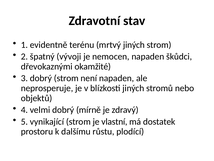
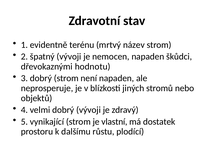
mrtvý jiných: jiných -> název (134, 45)
okamžité: okamžité -> hodnotu (93, 66)
dobrý mírně: mírně -> vývoji (89, 110)
